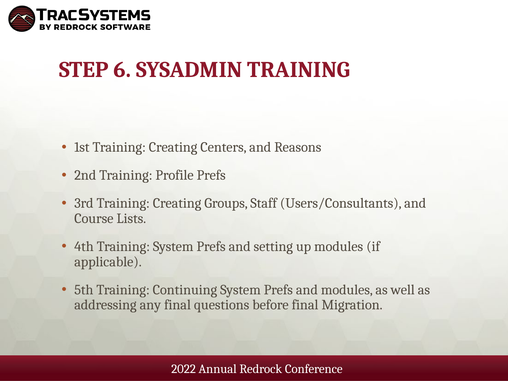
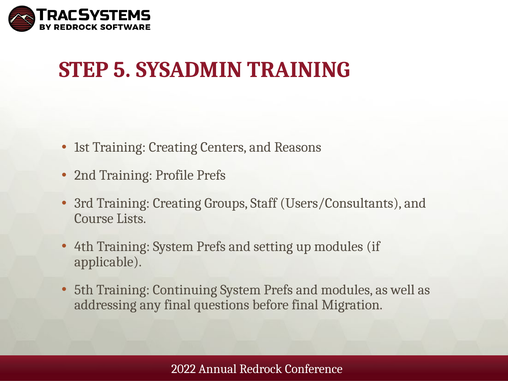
6: 6 -> 5 (122, 70)
